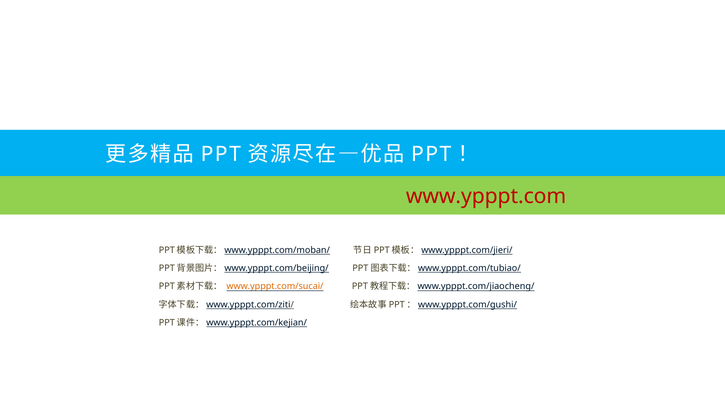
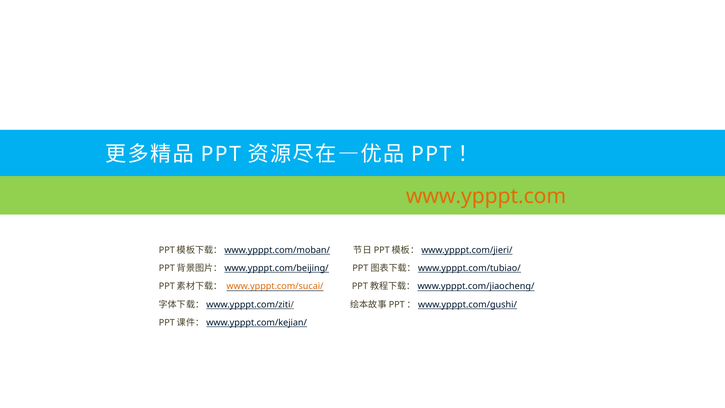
www.ypppt.com colour: red -> orange (486, 196)
